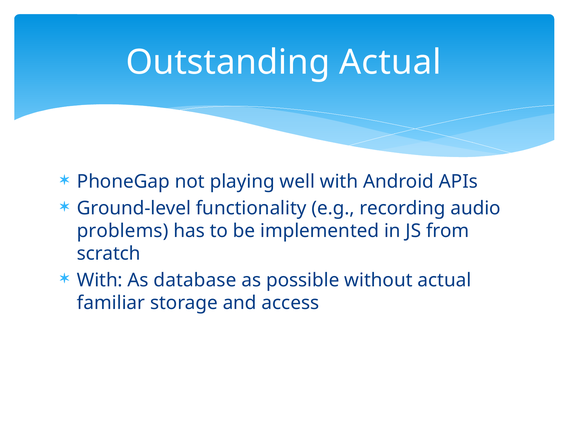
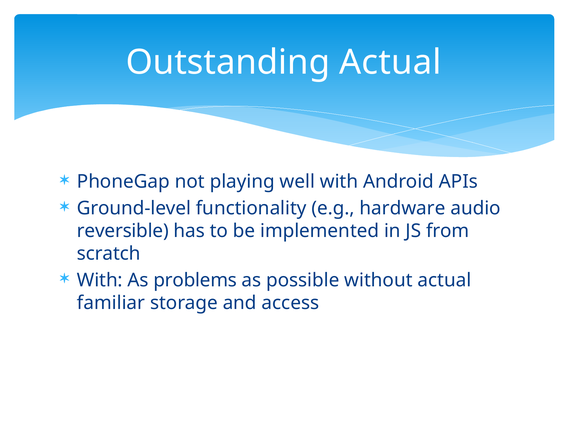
recording: recording -> hardware (403, 208)
problems: problems -> reversible (123, 231)
database: database -> problems (195, 280)
